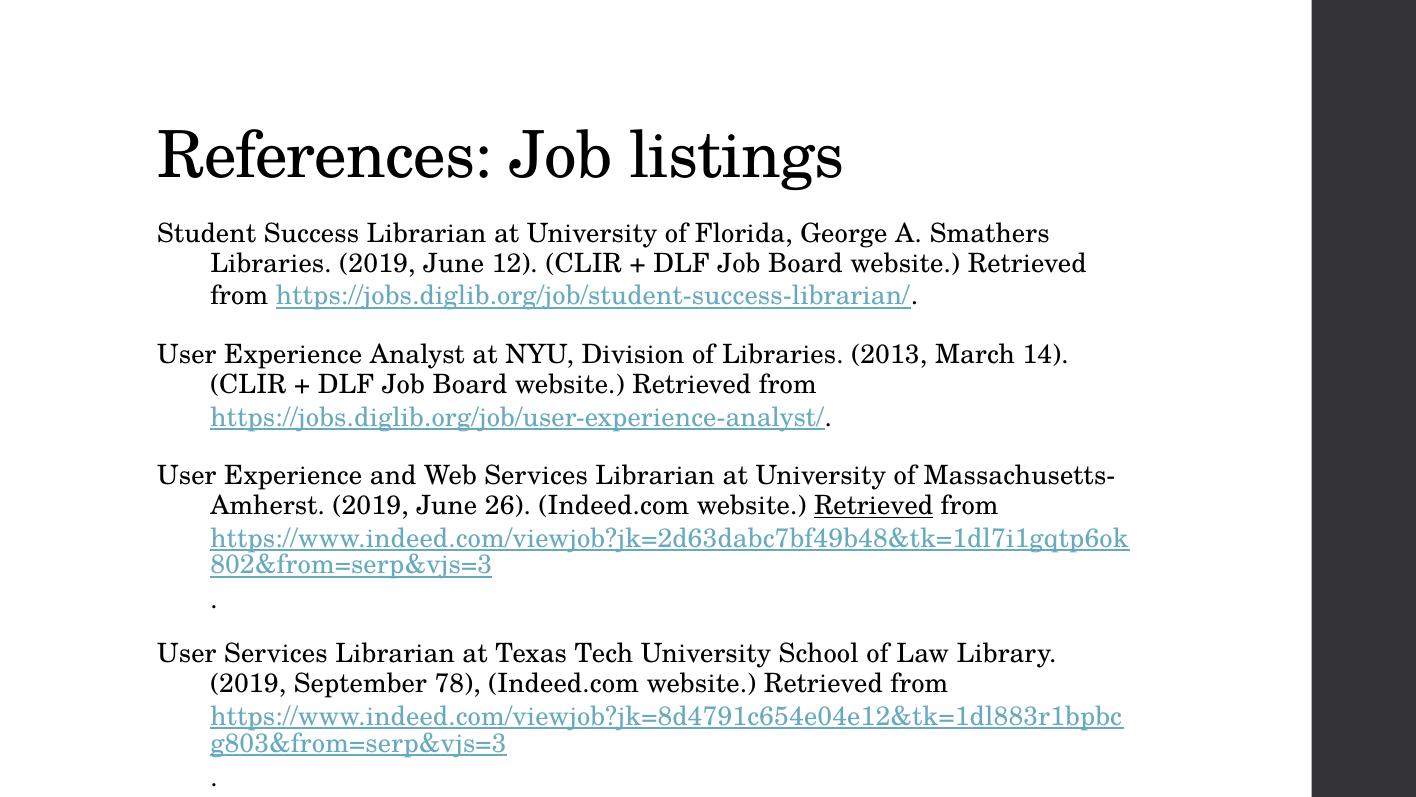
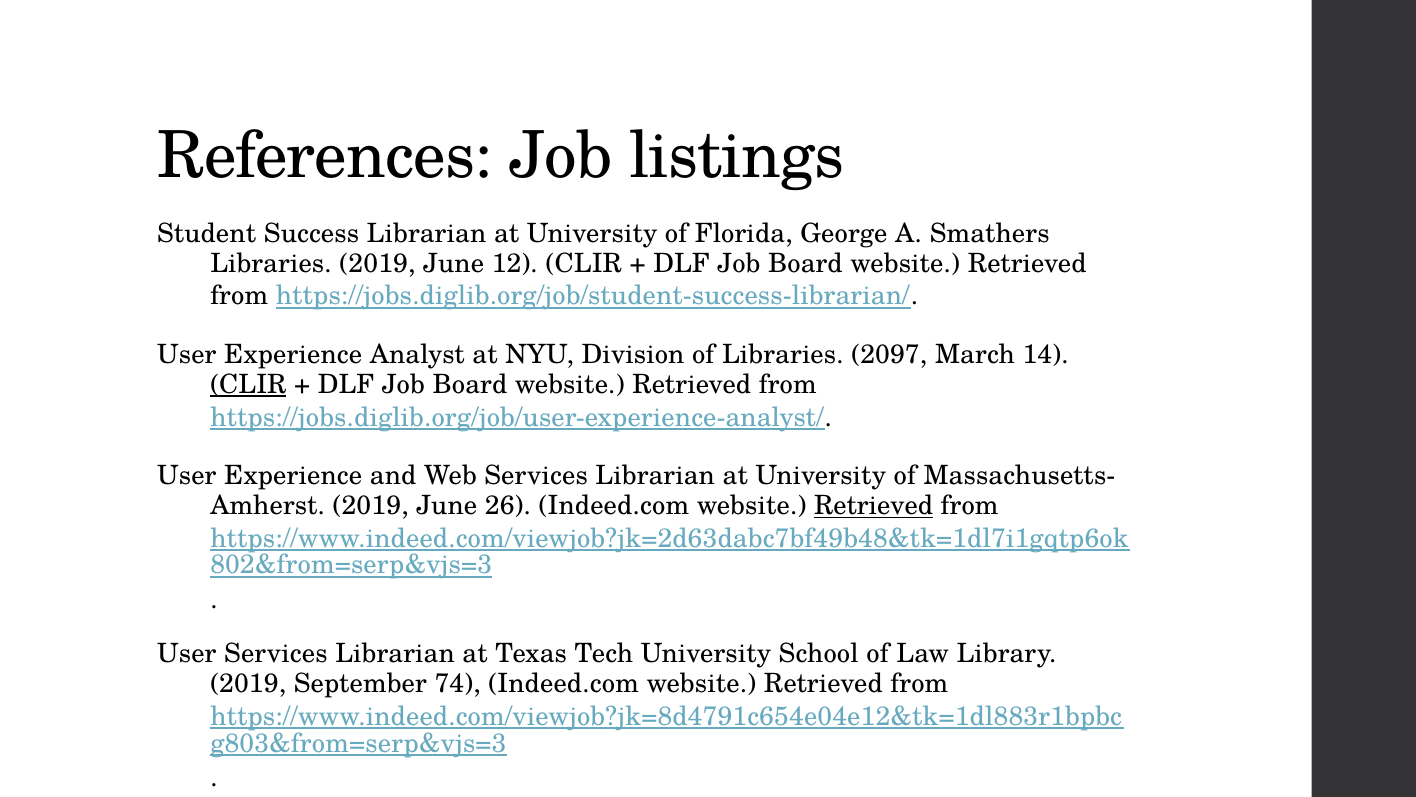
2013: 2013 -> 2097 (889, 354)
CLIR underline: none -> present (248, 385)
78: 78 -> 74 (458, 684)
